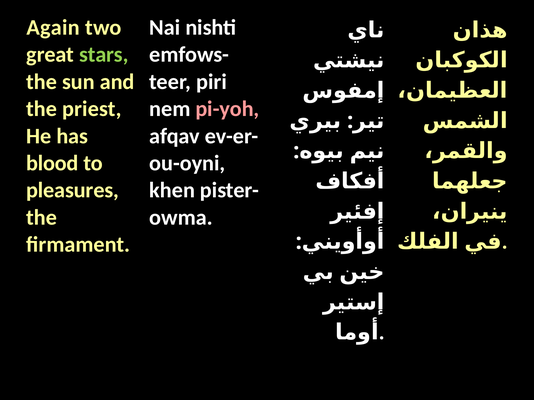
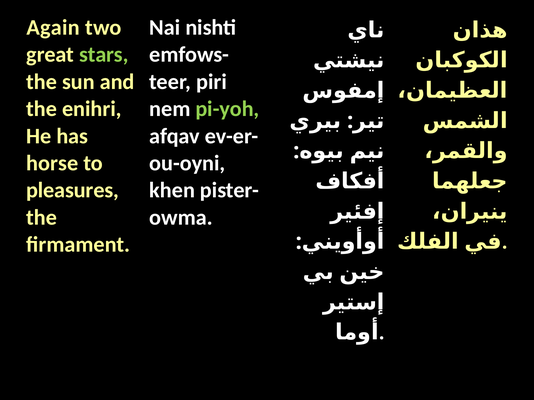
priest: priest -> enihri (92, 109)
pi-yoh colour: pink -> light green (227, 109)
blood: blood -> horse (52, 163)
